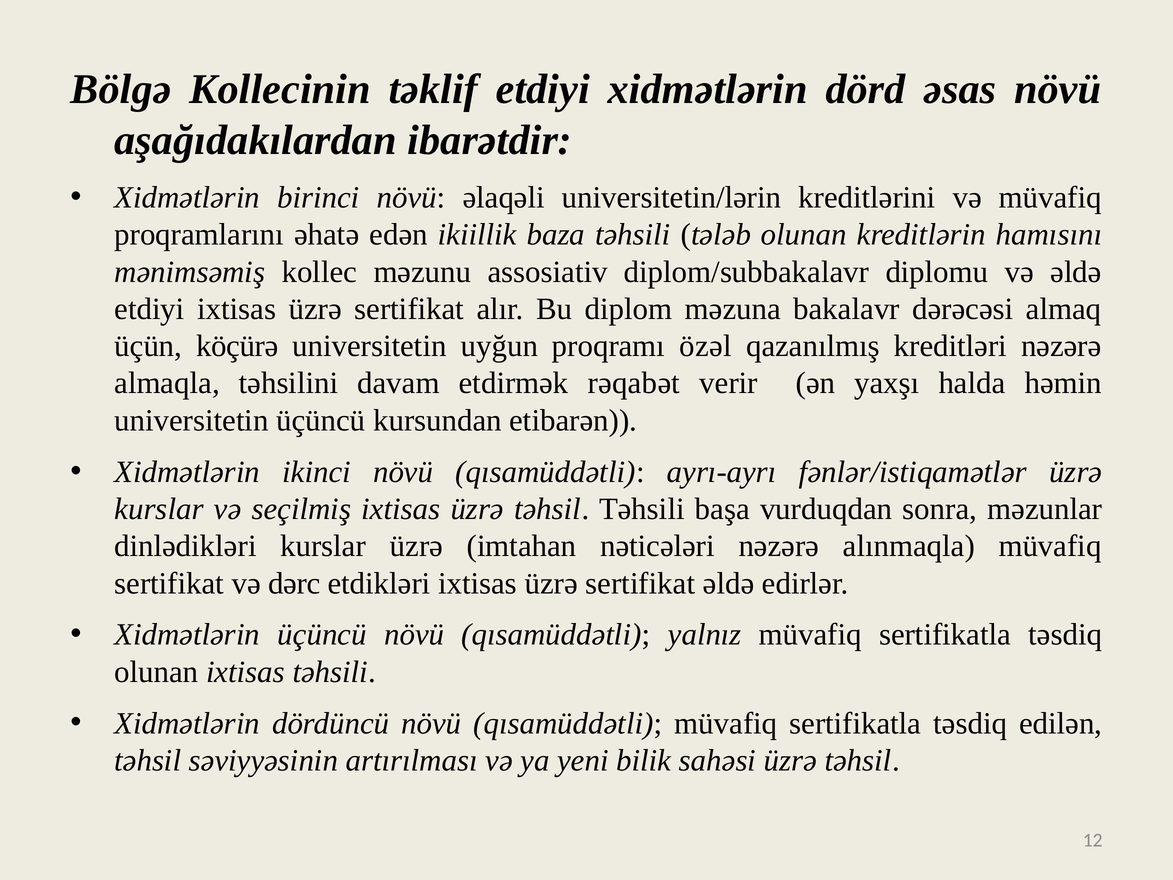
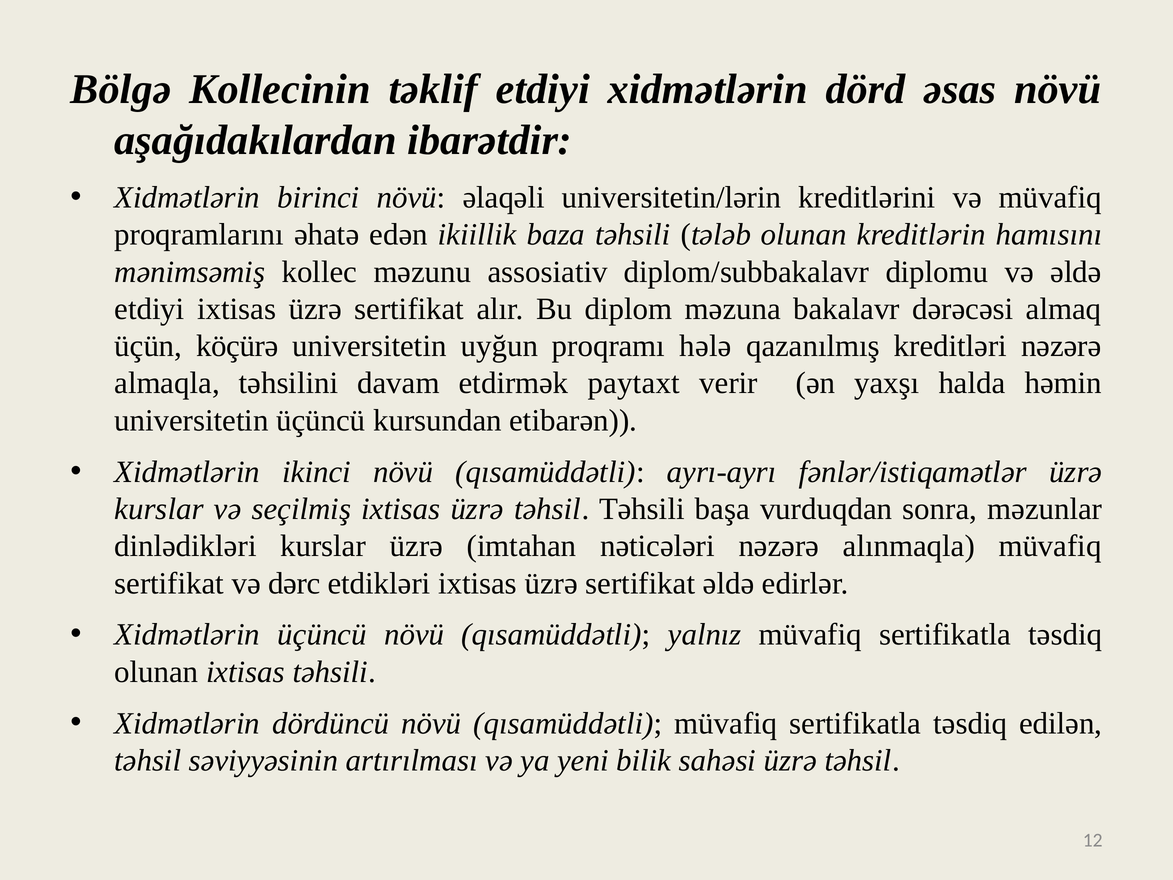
özəl: özəl -> hələ (705, 346)
rəqabət: rəqabət -> paytaxt (634, 383)
